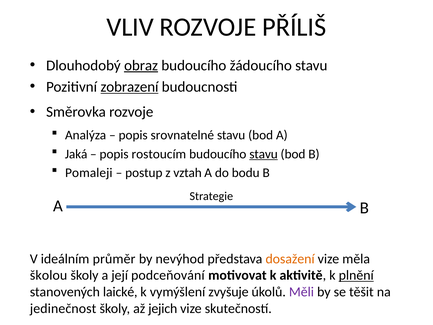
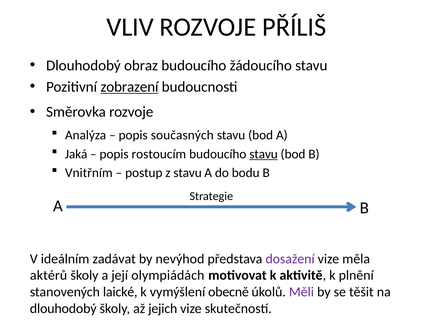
obraz underline: present -> none (141, 65)
srovnatelné: srovnatelné -> současných (182, 135)
Pomaleji: Pomaleji -> Vnitřním (89, 173)
z vztah: vztah -> stavu (188, 173)
průměr: průměr -> zadávat (114, 259)
dosažení colour: orange -> purple (290, 259)
školou: školou -> aktérů (49, 275)
podceňování: podceňování -> olympiádách (168, 275)
plnění underline: present -> none (356, 275)
zvyšuje: zvyšuje -> obecně (228, 292)
jedinečnost: jedinečnost -> dlouhodobý (63, 308)
